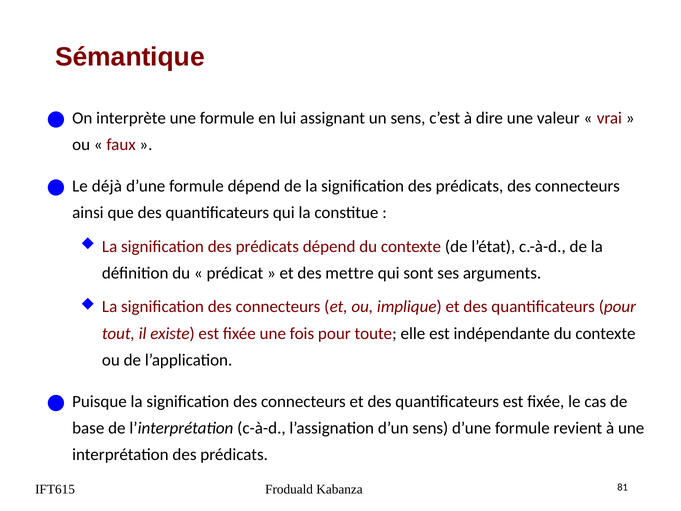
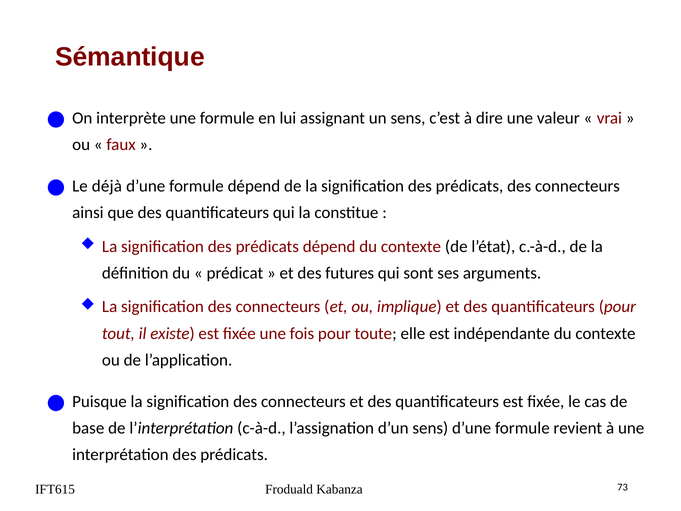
mettre: mettre -> futures (350, 273)
81: 81 -> 73 (623, 487)
